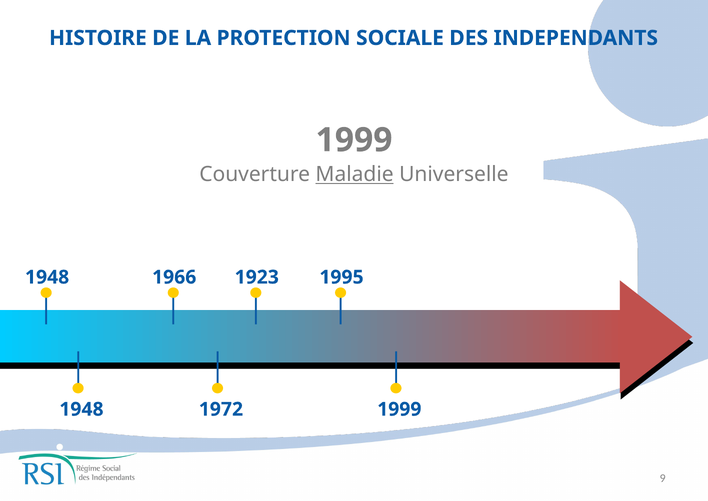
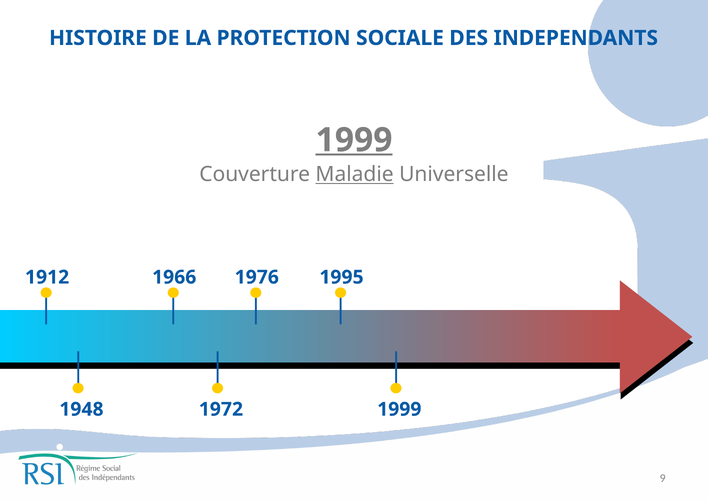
1999 underline: none -> present (354, 140)
1948: 1948 -> 1912 (47, 277)
1923: 1923 -> 1976 (257, 277)
